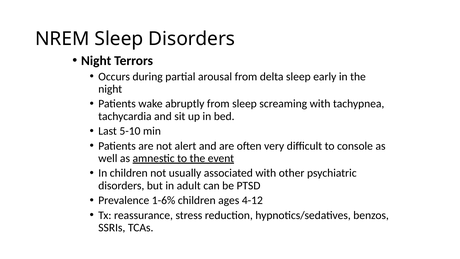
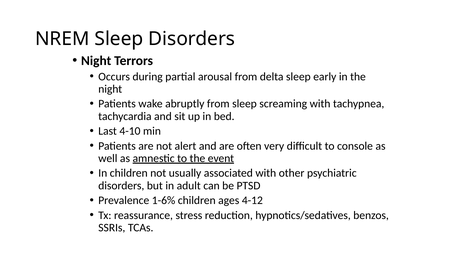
5-10: 5-10 -> 4-10 (130, 131)
